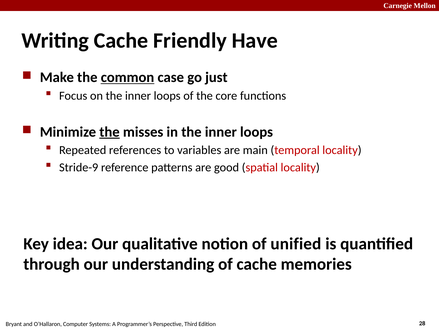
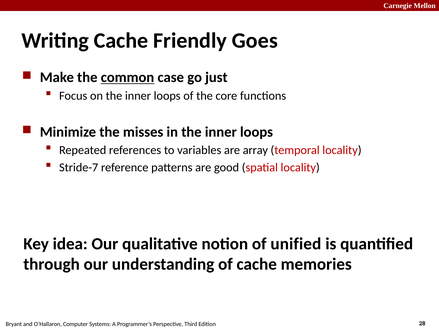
Have: Have -> Goes (255, 41)
the underline: present -> none (110, 132)
main: main -> array (255, 150)
Stride-9: Stride-9 -> Stride-7 (79, 167)
